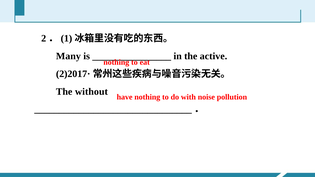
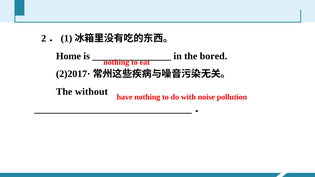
Many: Many -> Home (68, 56)
active: active -> bored (214, 56)
